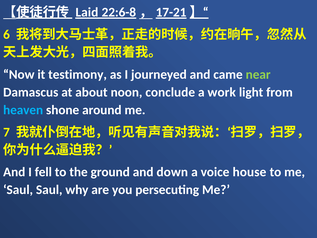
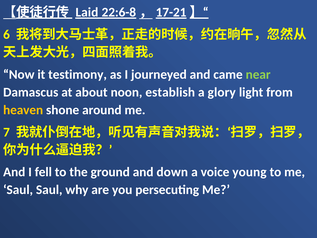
conclude: conclude -> establish (170, 92)
work: work -> glory (222, 92)
heaven colour: light blue -> yellow (23, 110)
house: house -> young (249, 172)
